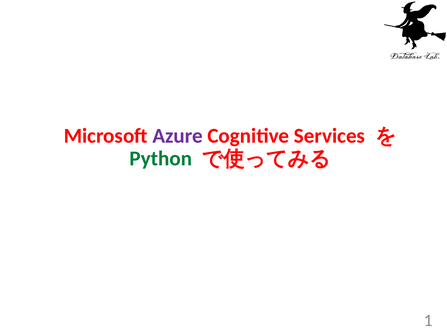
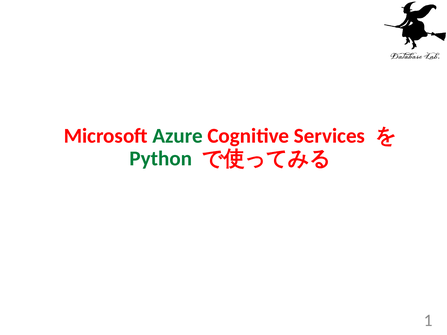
Azure colour: purple -> green (178, 136)
